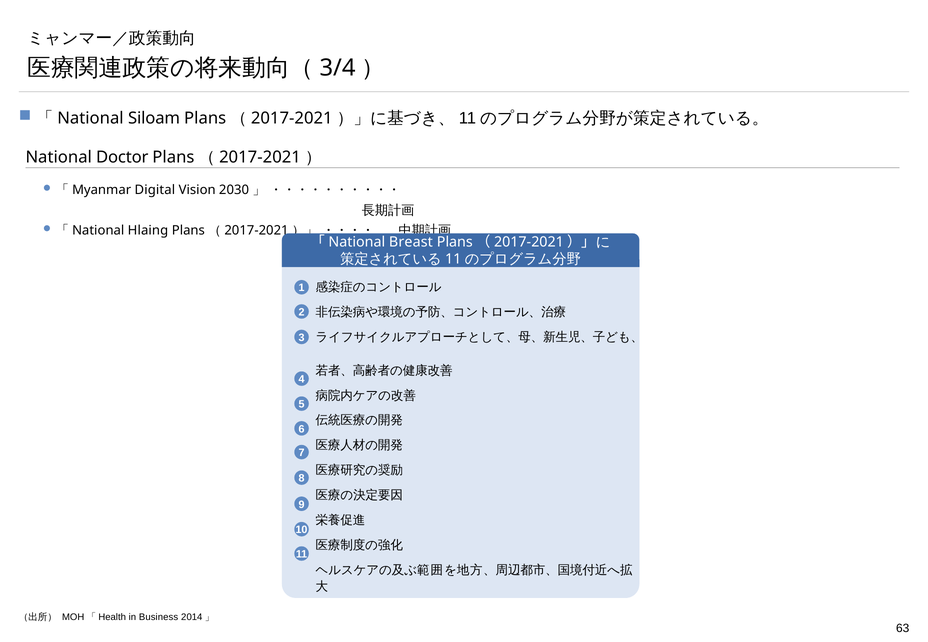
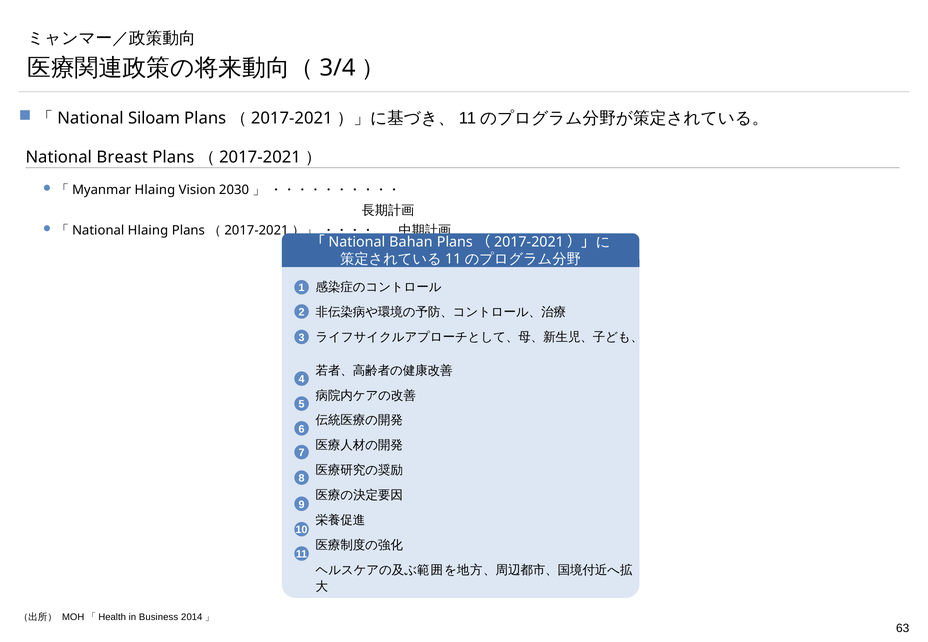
Doctor: Doctor -> Breast (122, 157)
Digital: Digital -> Hlaing (155, 190)
Breast: Breast -> Bahan (411, 242)
